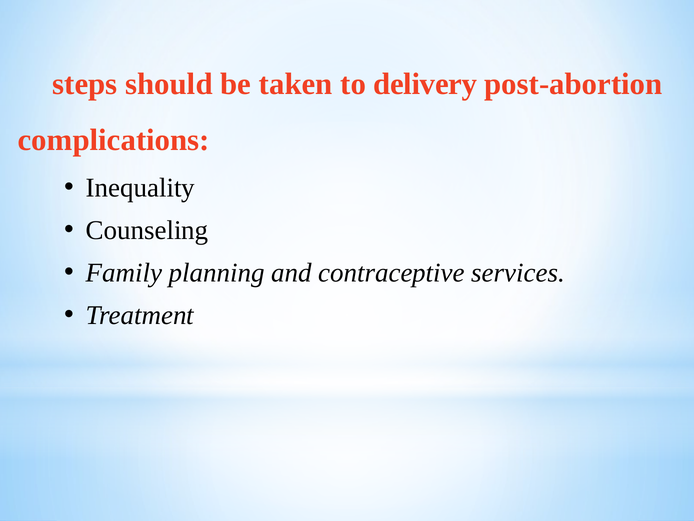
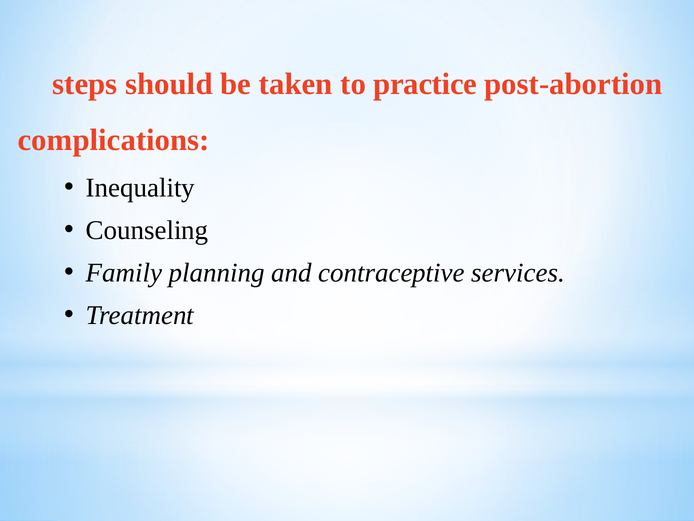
delivery: delivery -> practice (425, 84)
